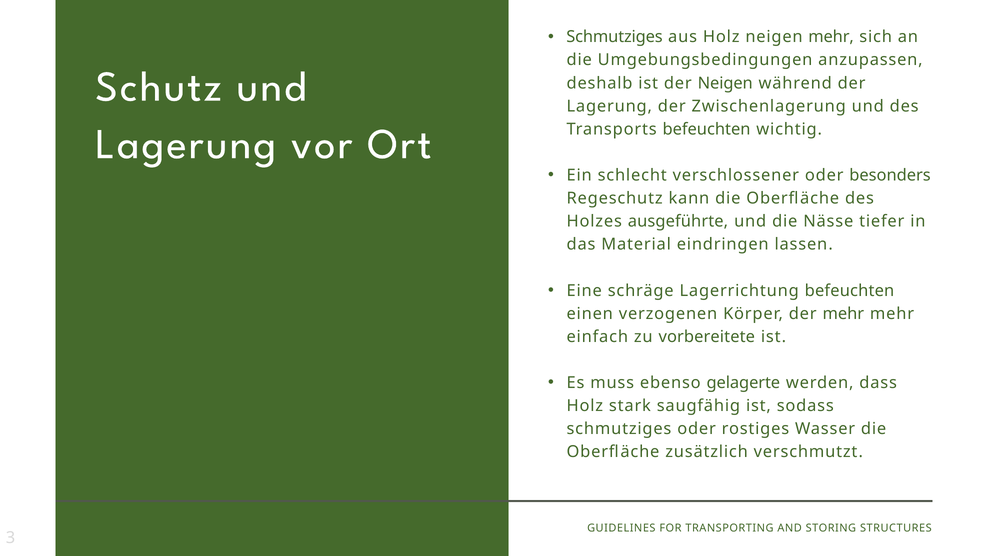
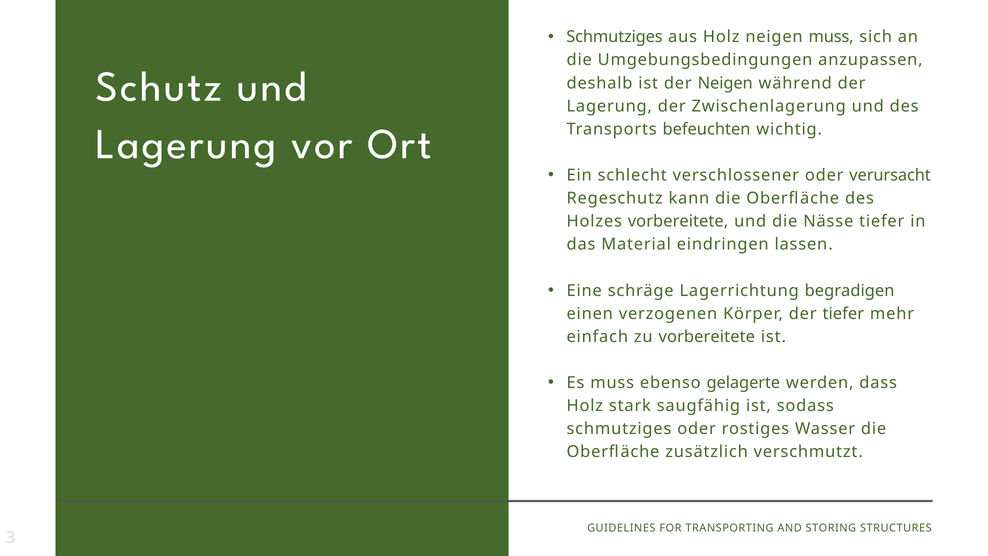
neigen mehr: mehr -> muss (831, 37)
besonders: besonders -> verursacht (890, 175)
Holzes ausgeführte: ausgeführte -> vorbereitete (678, 221)
Lagerrichtung befeuchten: befeuchten -> begradigen (850, 290)
der mehr: mehr -> tiefer (843, 314)
